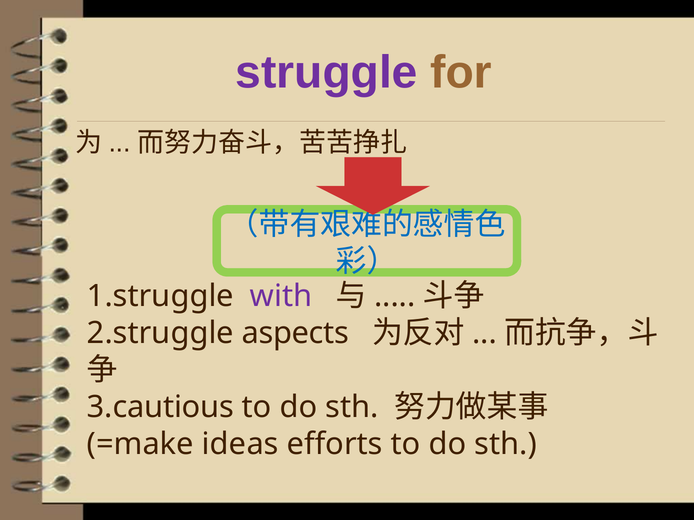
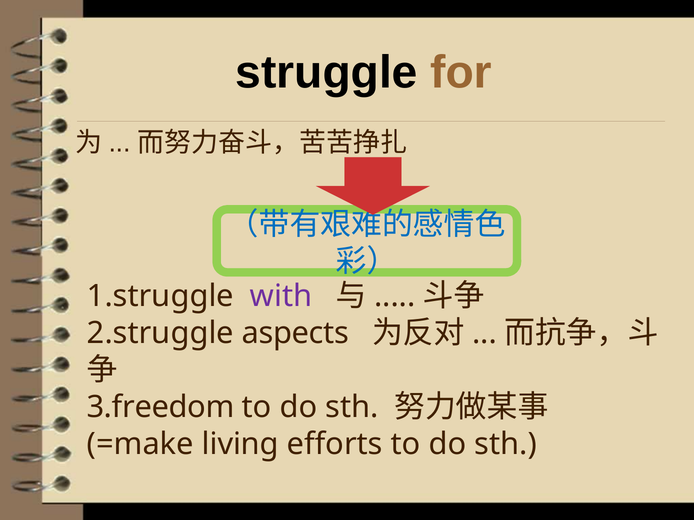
struggle colour: purple -> black (326, 72)
3.cautious: 3.cautious -> 3.freedom (161, 407)
ideas: ideas -> living (240, 444)
